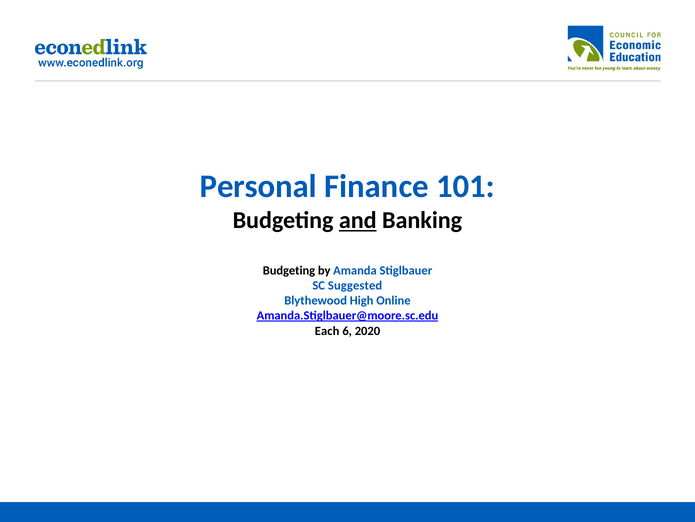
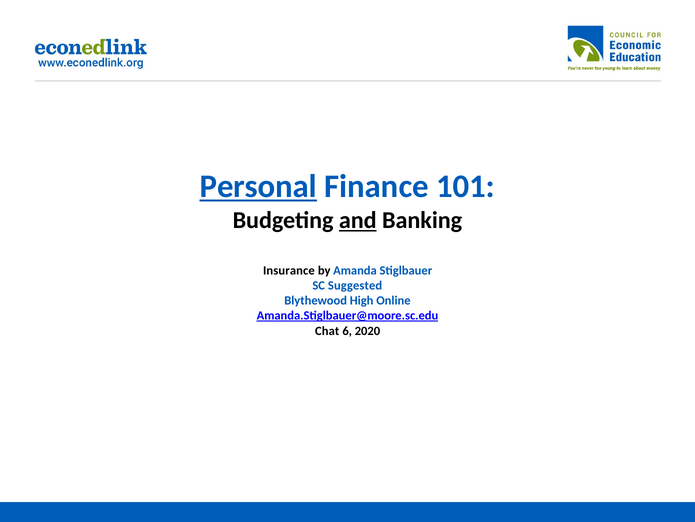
Personal underline: none -> present (258, 186)
Budgeting: Budgeting -> Insurance (289, 270)
Each: Each -> Chat (327, 331)
